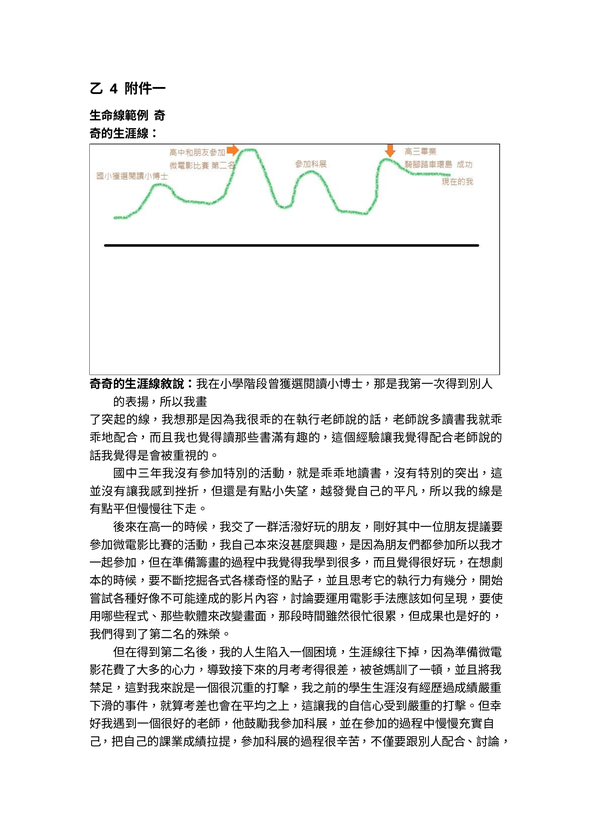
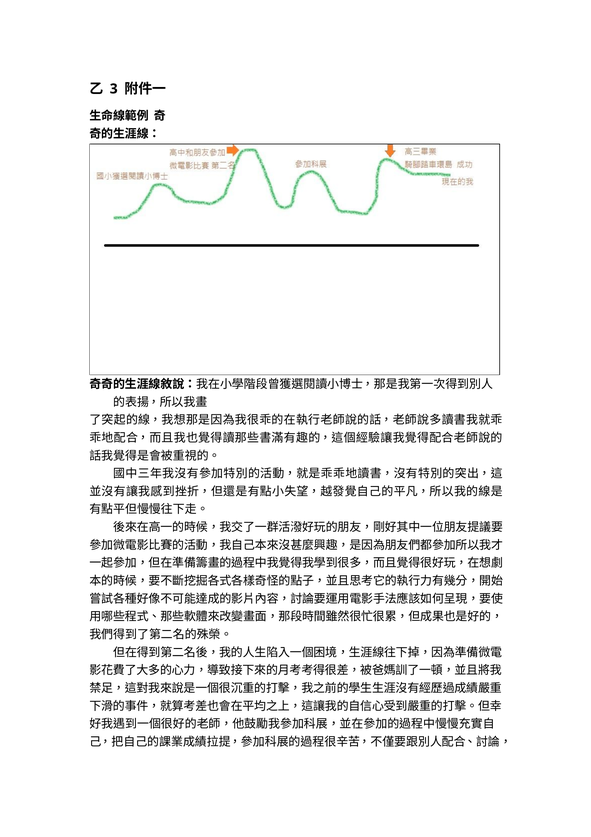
4: 4 -> 3 (114, 89)
